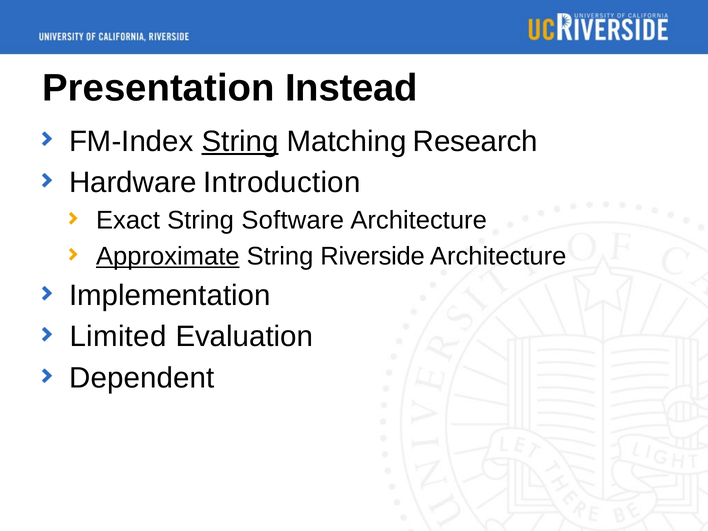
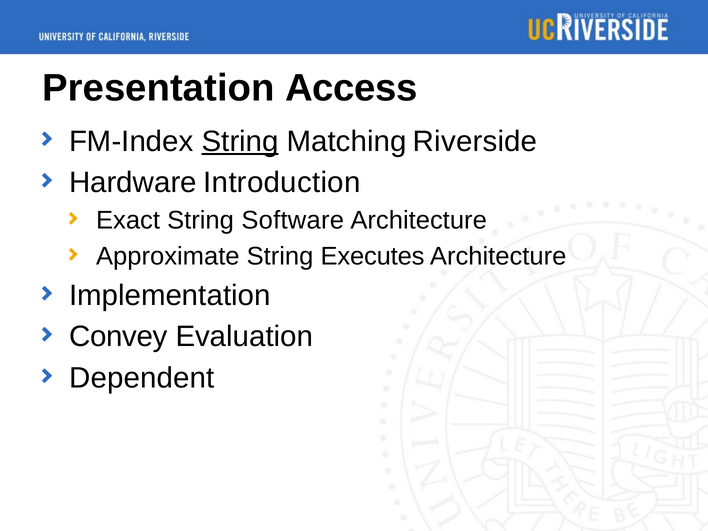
Instead: Instead -> Access (351, 88)
Research: Research -> Riverside (475, 141)
Approximate underline: present -> none (168, 256)
Riverside: Riverside -> Executes (373, 256)
Limited: Limited -> Convey (118, 337)
